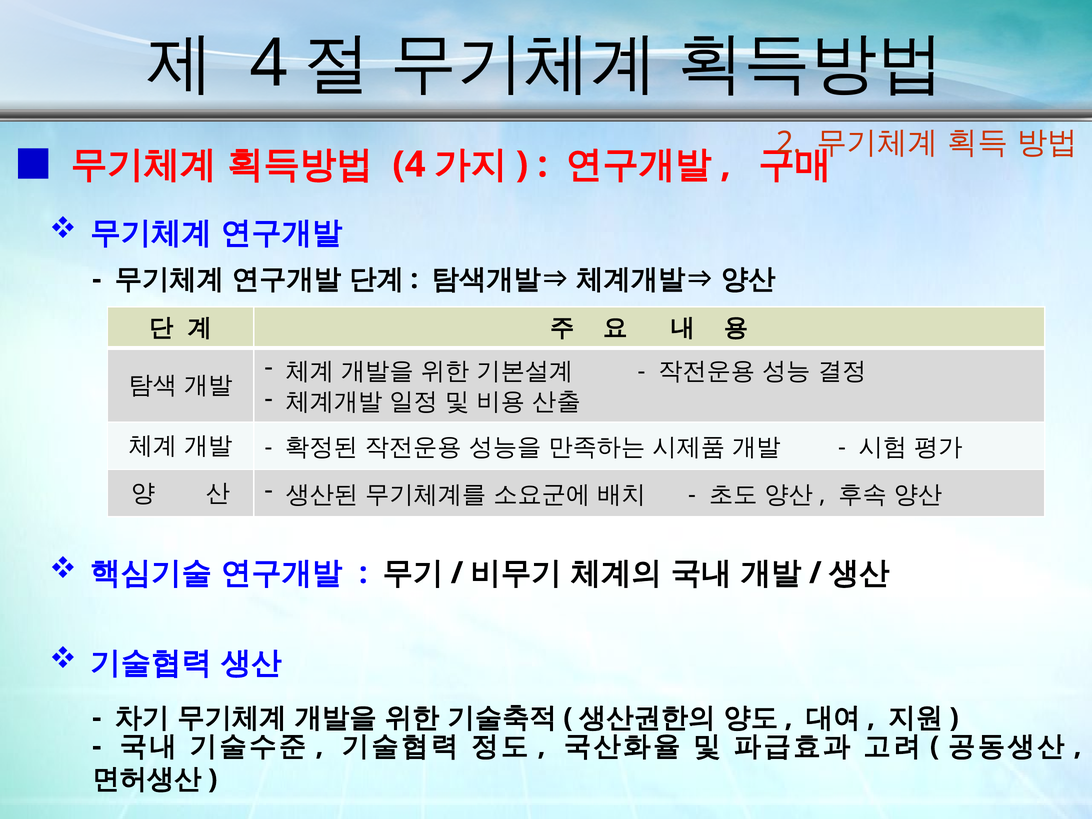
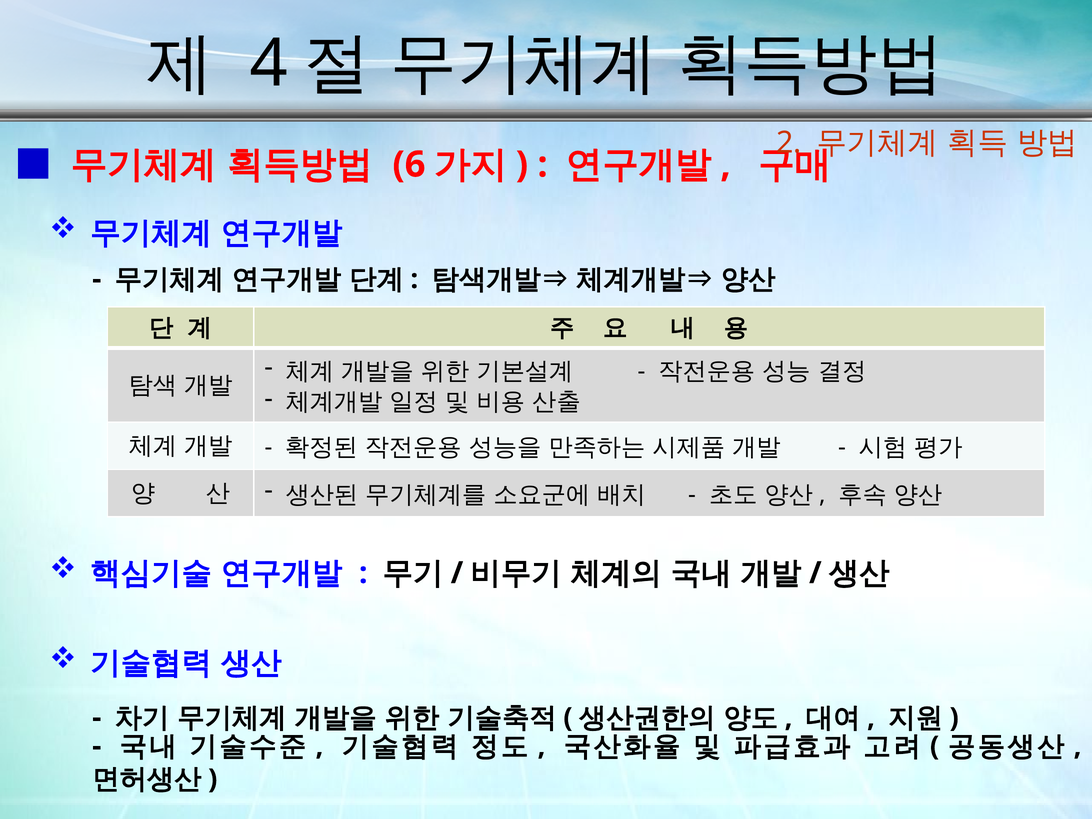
4: 4 -> 6 (409, 165)
